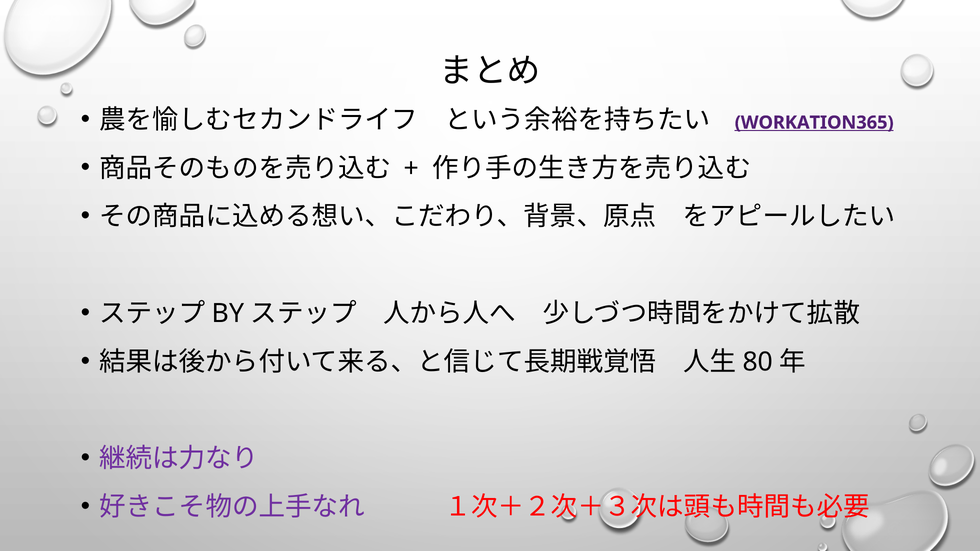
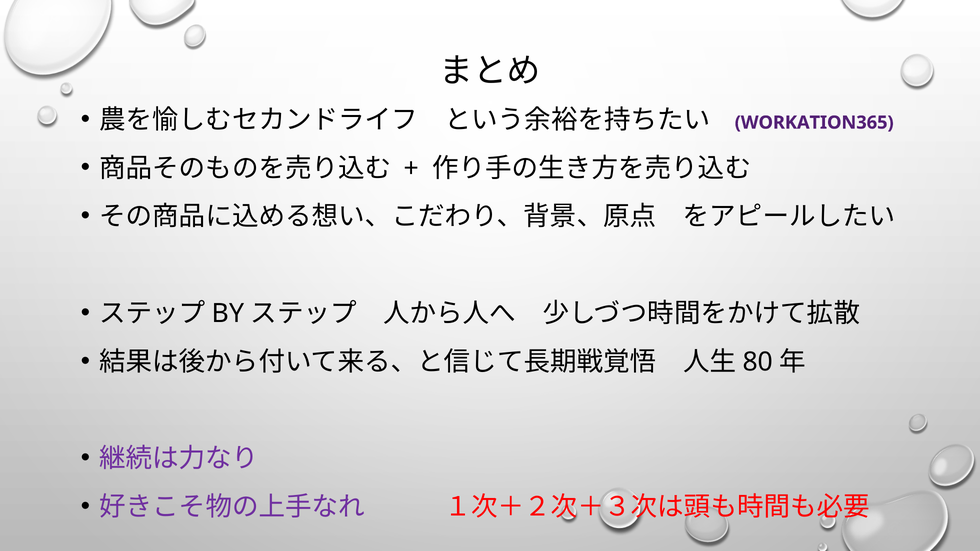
WORKATION365 underline: present -> none (814, 123)
